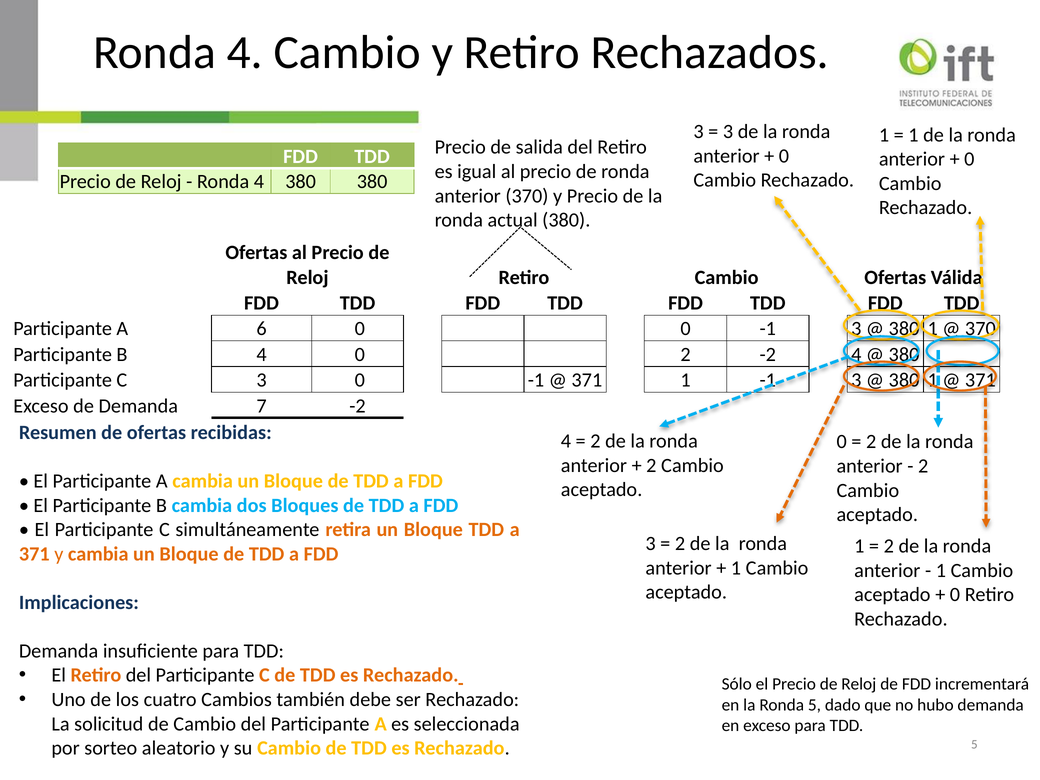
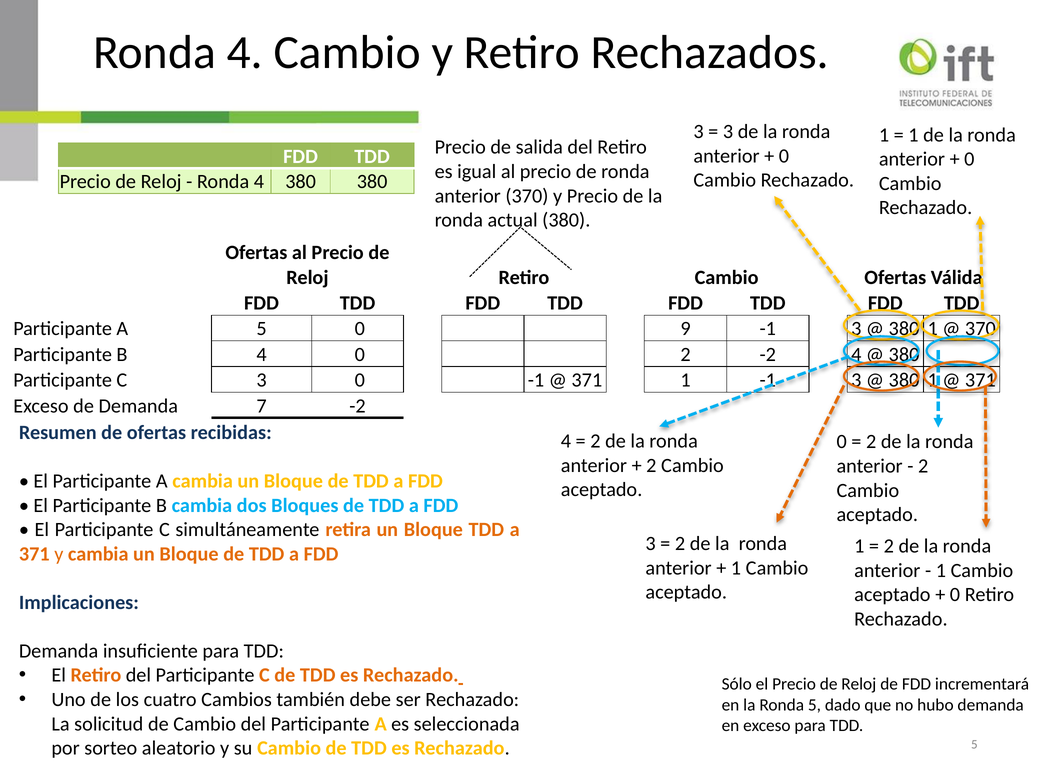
A 6: 6 -> 5 (262, 329)
0 0: 0 -> 9 (686, 329)
